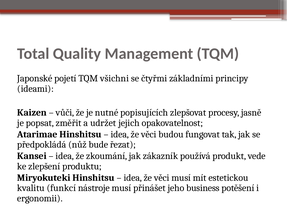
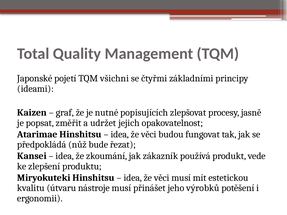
vůči: vůči -> graf (65, 113)
funkcí: funkcí -> útvaru (61, 188)
business: business -> výrobků (203, 188)
